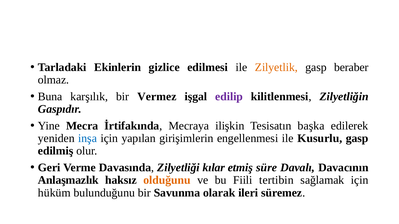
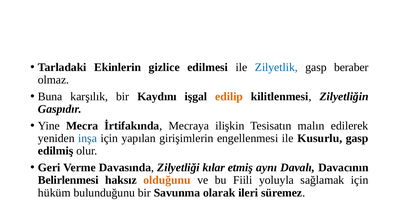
Zilyetlik colour: orange -> blue (276, 67)
Vermez: Vermez -> Kaydını (157, 97)
edilip colour: purple -> orange (229, 97)
başka: başka -> malın (311, 126)
süre: süre -> aynı (267, 168)
Anlaşmazlık: Anlaşmazlık -> Belirlenmesi (68, 181)
tertibin: tertibin -> yoluyla (276, 181)
